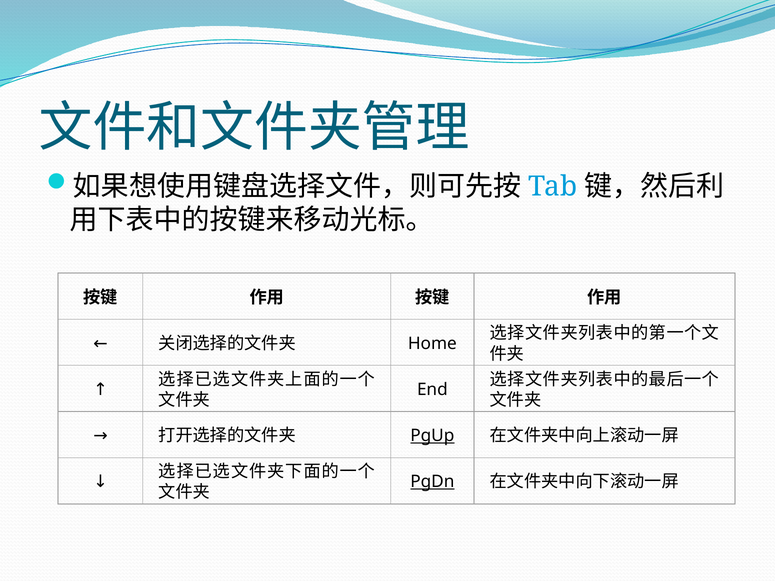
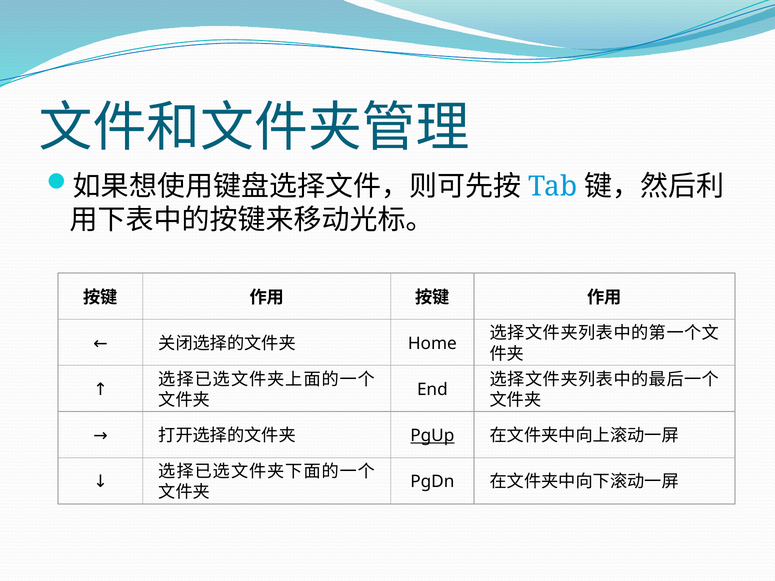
PgDn underline: present -> none (432, 482)
